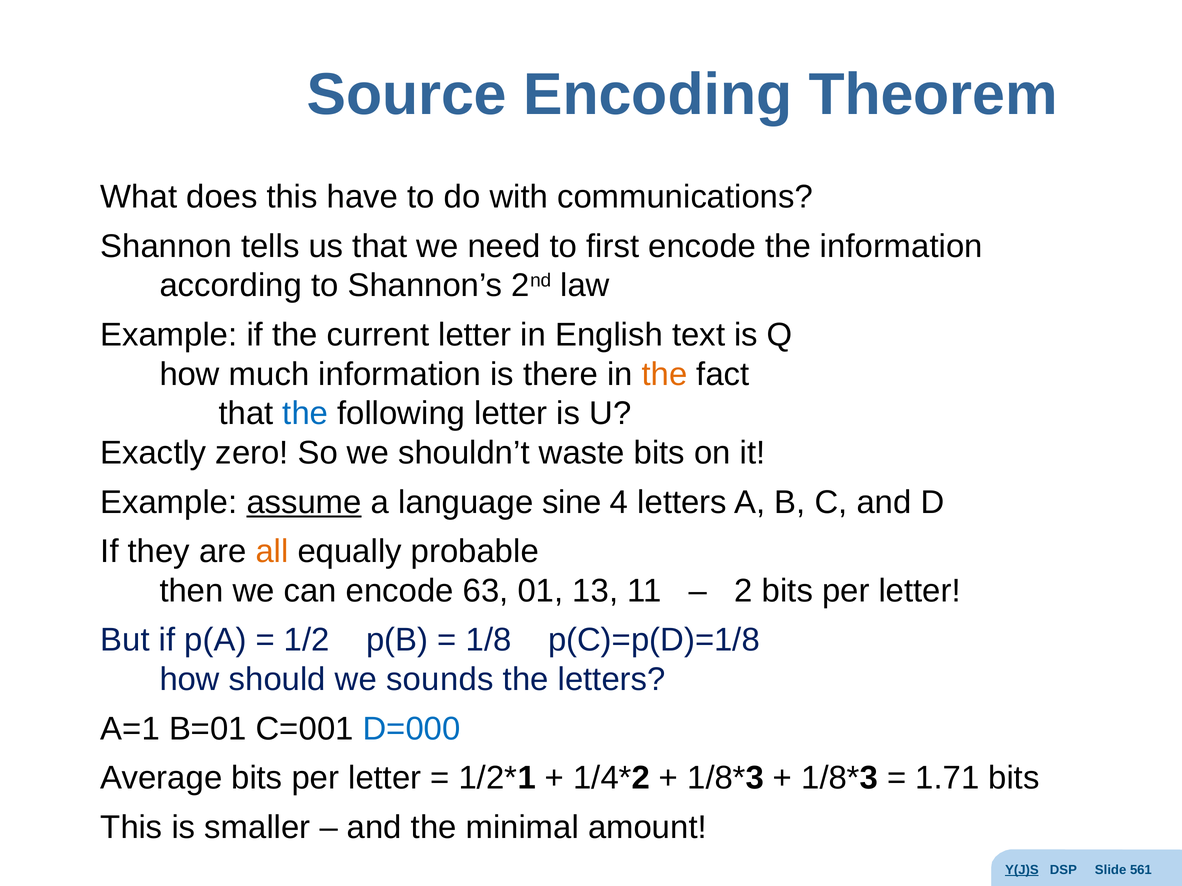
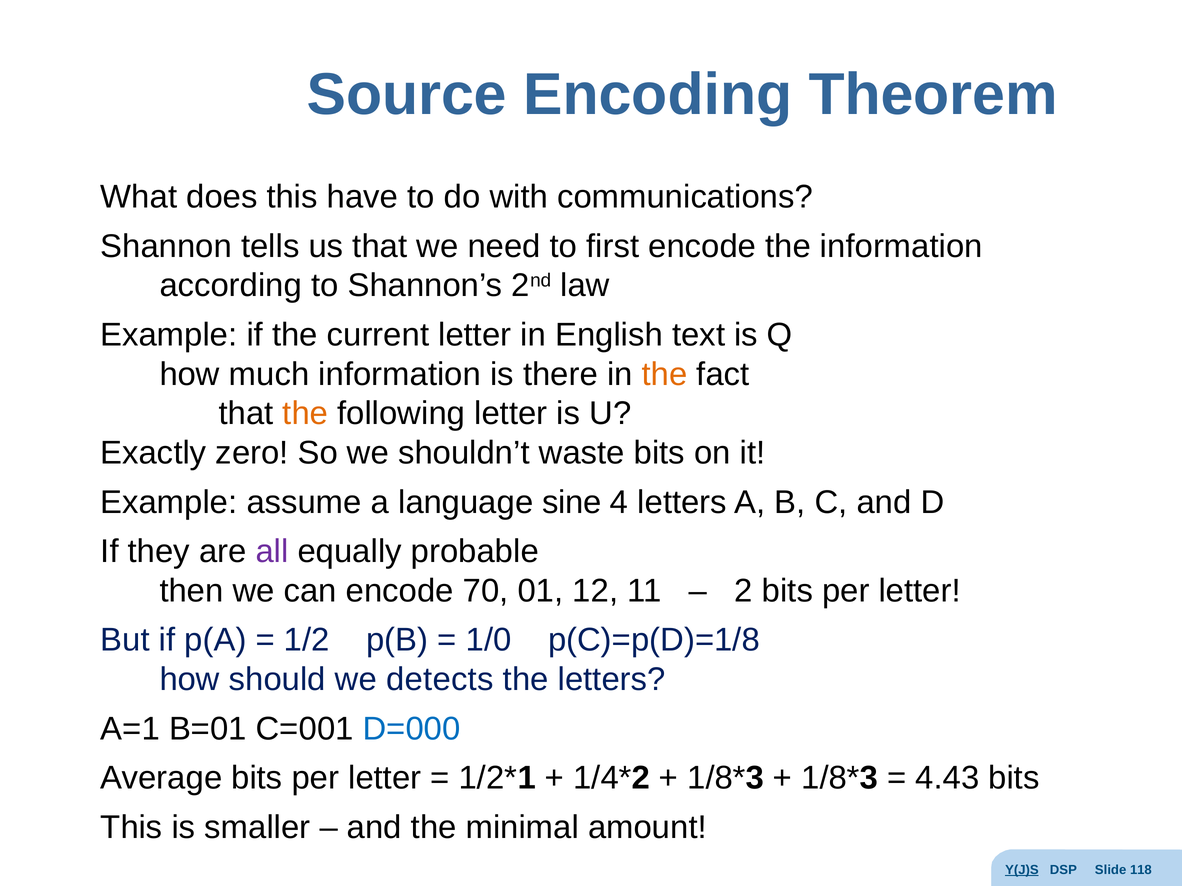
the colour: blue -> orange (305, 414)
assume underline: present -> none (304, 503)
all colour: orange -> purple (272, 552)
63: 63 -> 70 (486, 591)
13: 13 -> 12 (595, 591)
1/8: 1/8 -> 1/0 (489, 641)
sounds: sounds -> detects (440, 680)
1.71: 1.71 -> 4.43 (947, 778)
561: 561 -> 118 (1141, 870)
